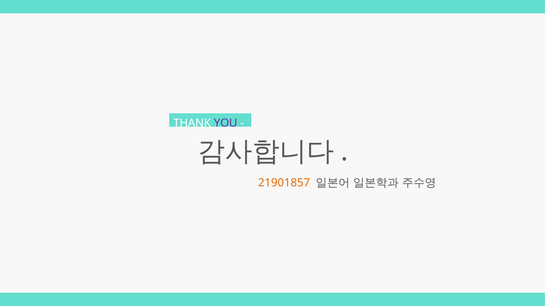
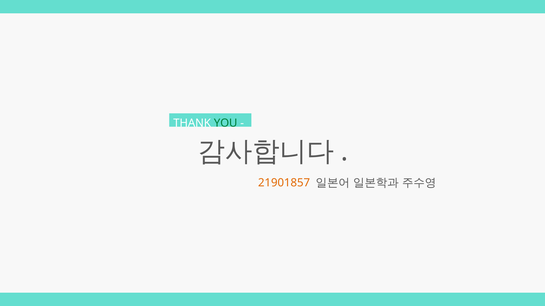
YOU colour: purple -> green (226, 123)
